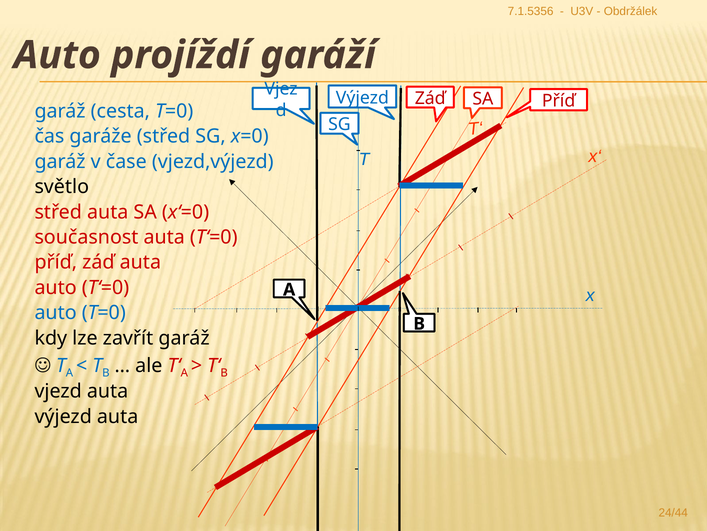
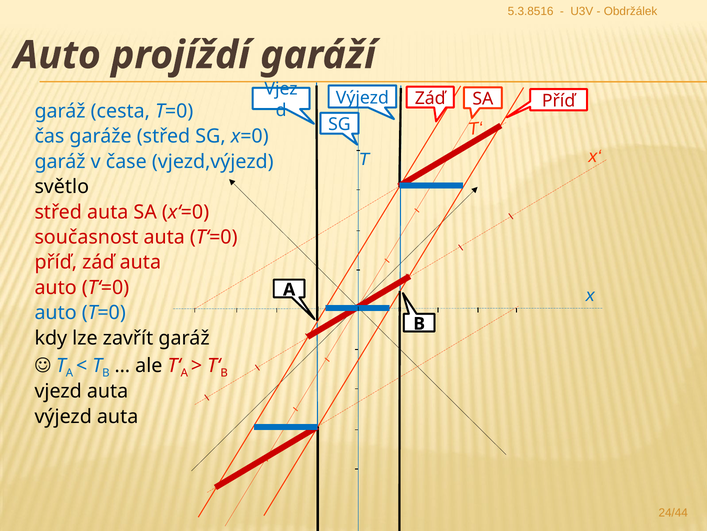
7.1.5356: 7.1.5356 -> 5.3.8516 (531, 11)
